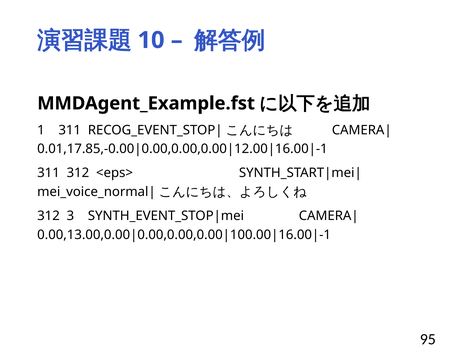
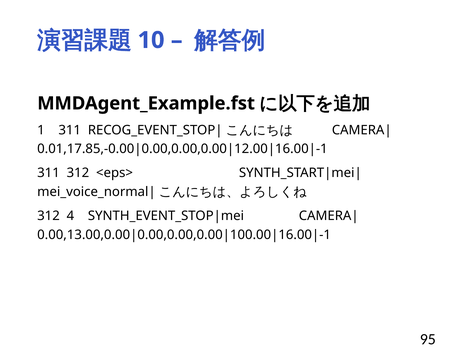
3: 3 -> 4 (70, 216)
